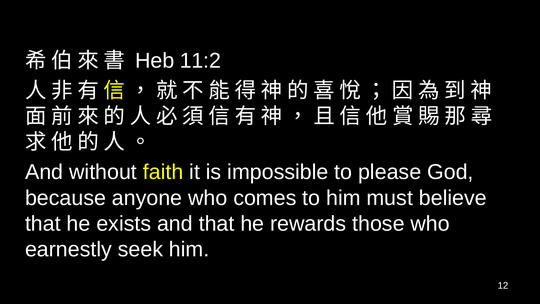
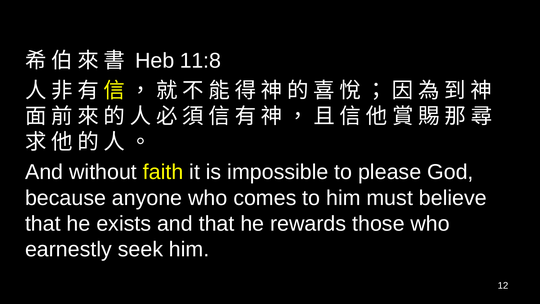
11:2: 11:2 -> 11:8 (200, 61)
